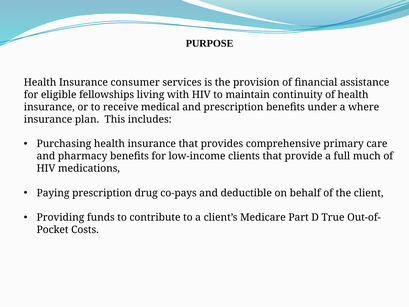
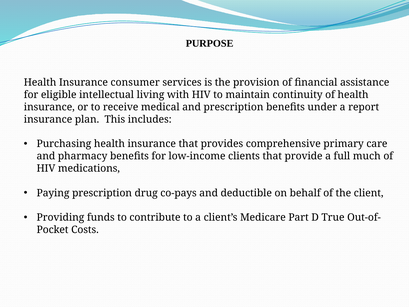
fellowships: fellowships -> intellectual (107, 95)
where: where -> report (364, 107)
